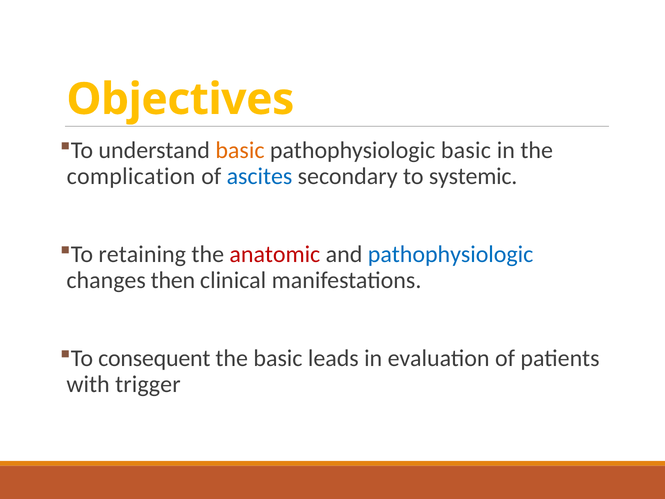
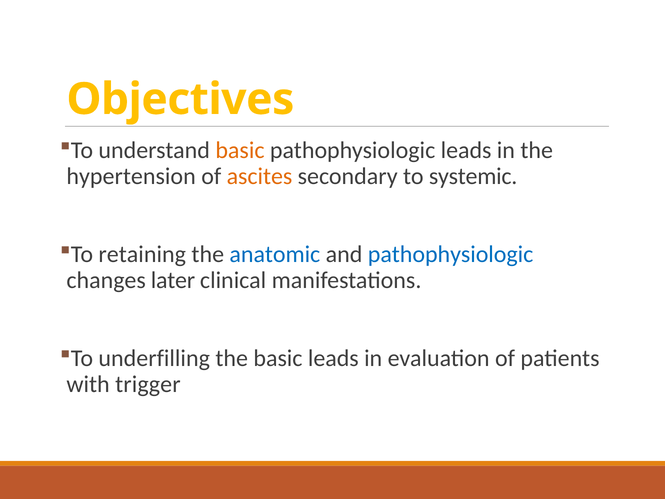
pathophysiologic basic: basic -> leads (466, 150)
complication: complication -> hypertension (131, 176)
ascites colour: blue -> orange (259, 176)
anatomic colour: red -> blue (275, 254)
then: then -> later (173, 280)
consequent: consequent -> underfilling (154, 358)
